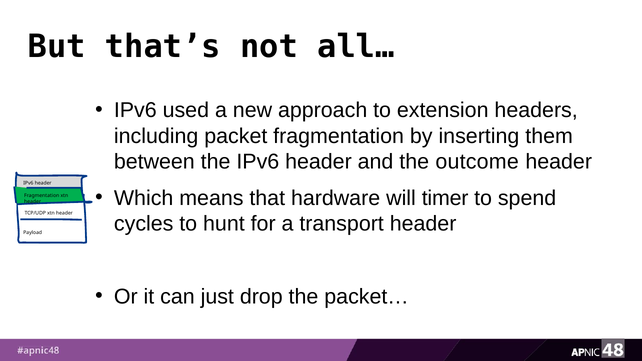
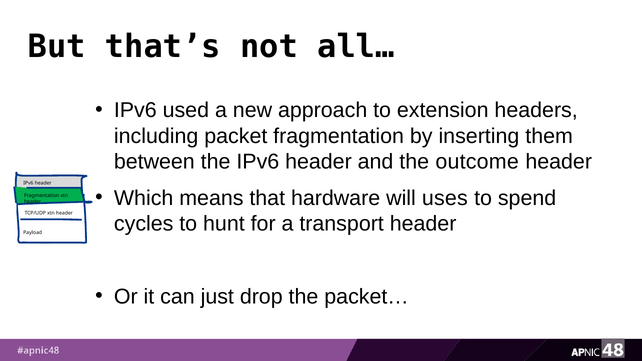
timer: timer -> uses (445, 198)
